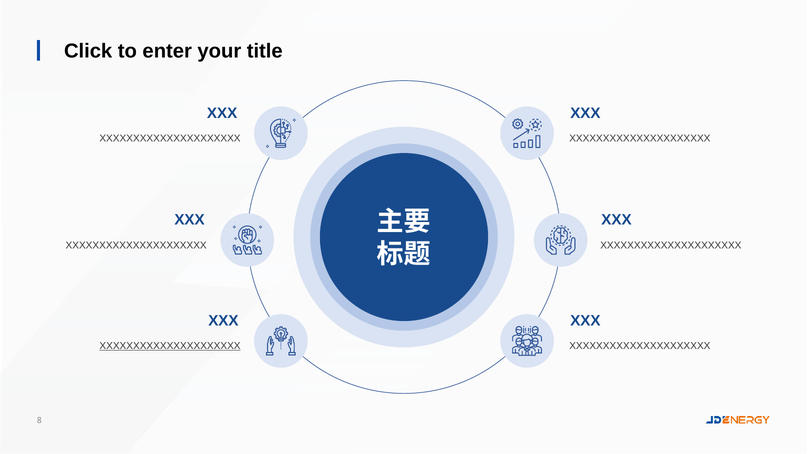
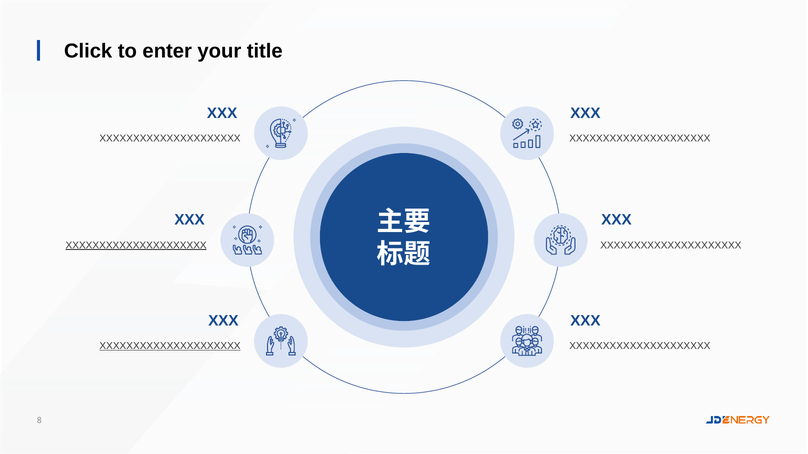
XXXXXXXXXXXXXXXXXXXXX underline: none -> present (136, 245)
